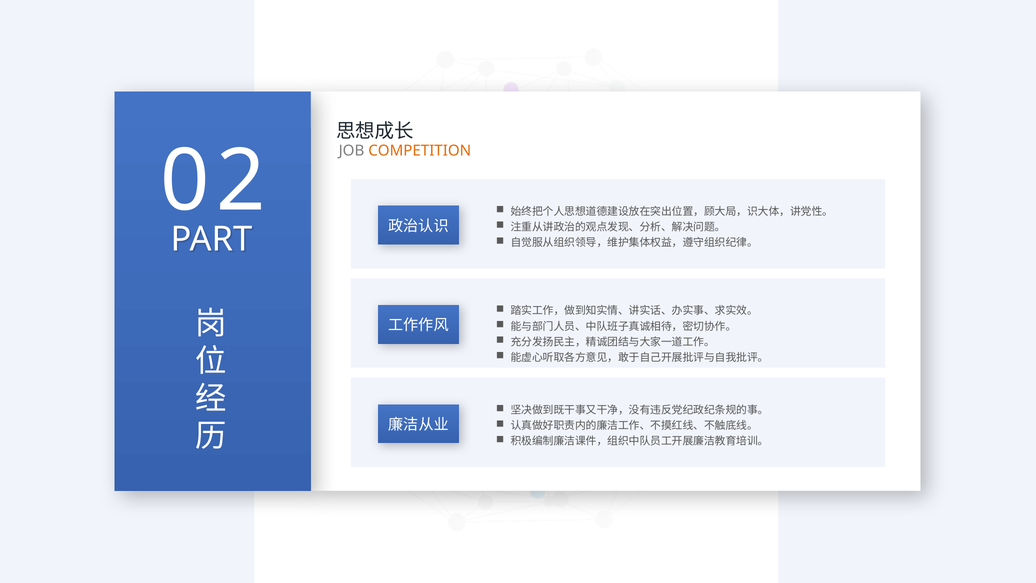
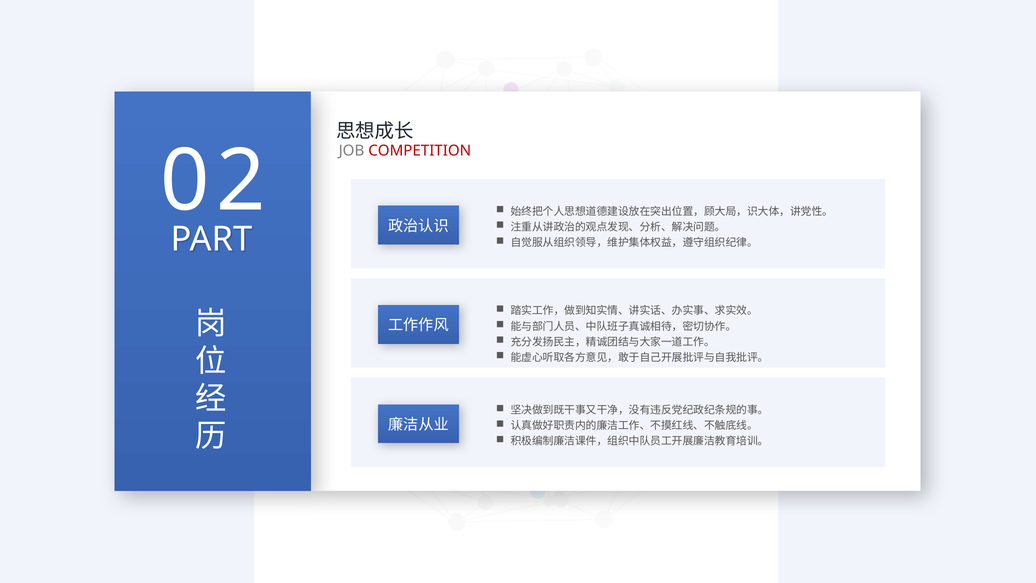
COMPETITION colour: orange -> red (420, 151)
